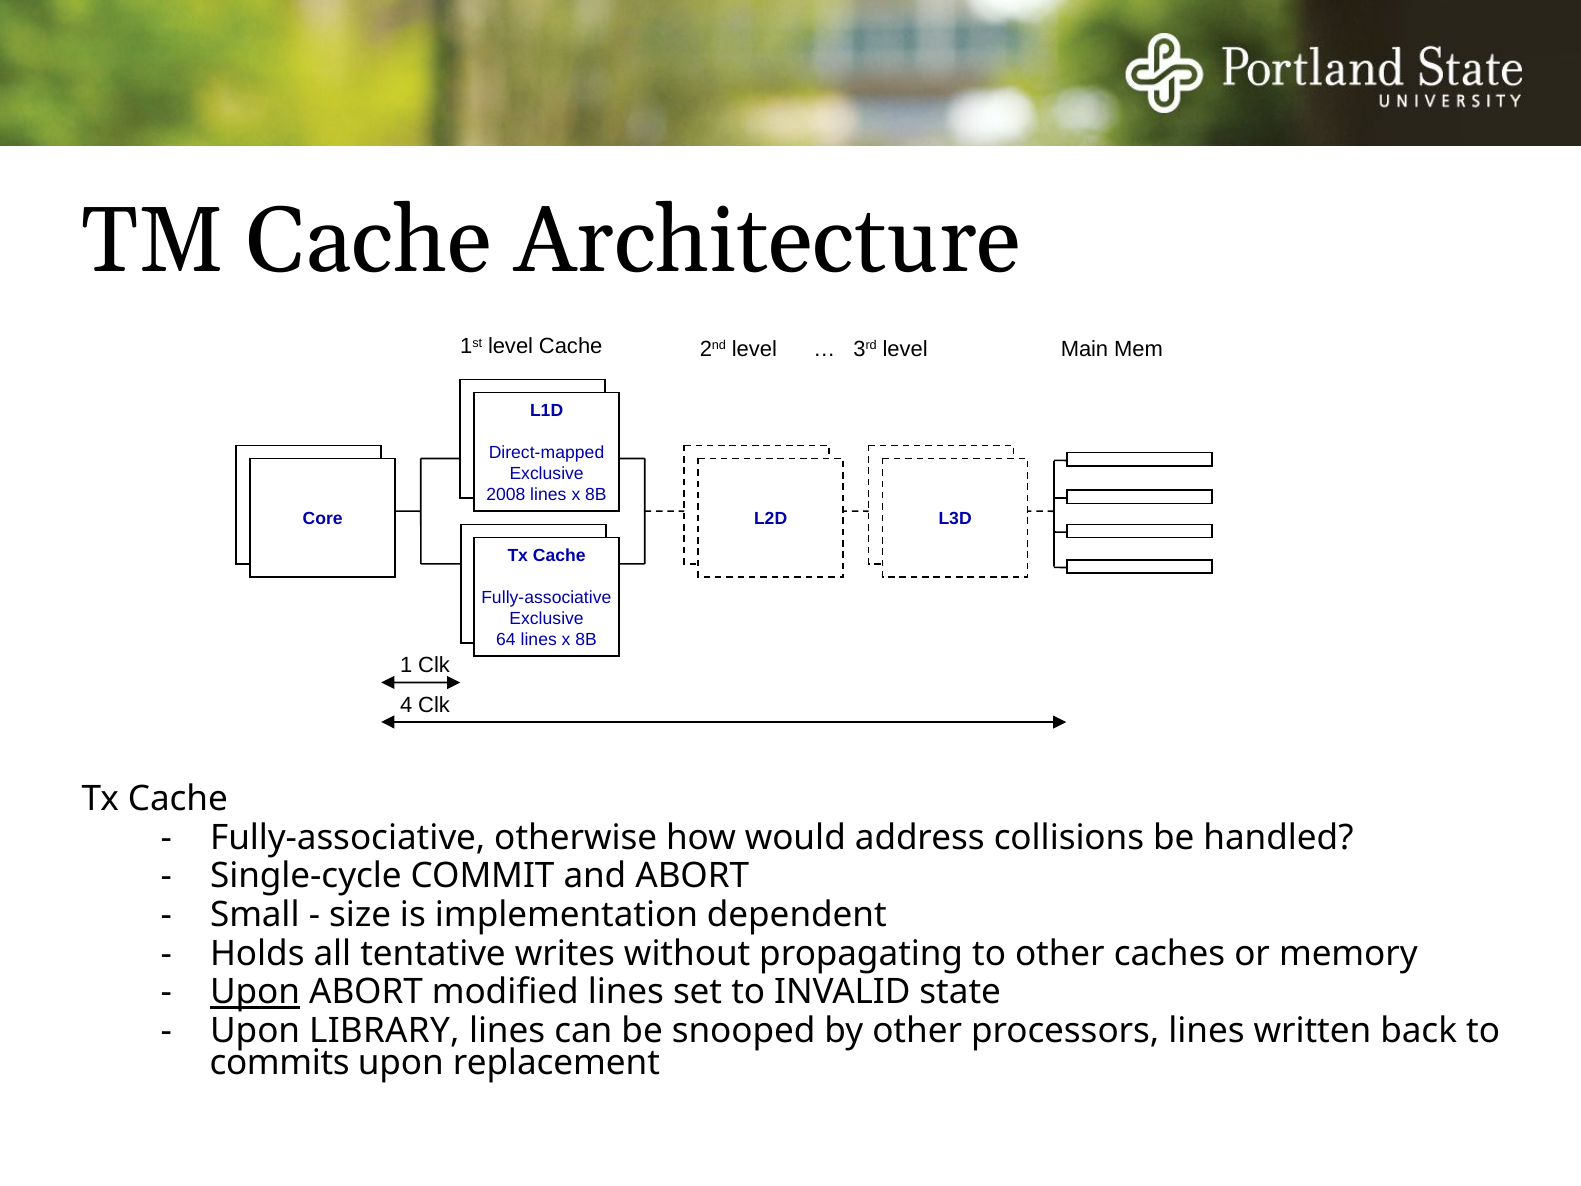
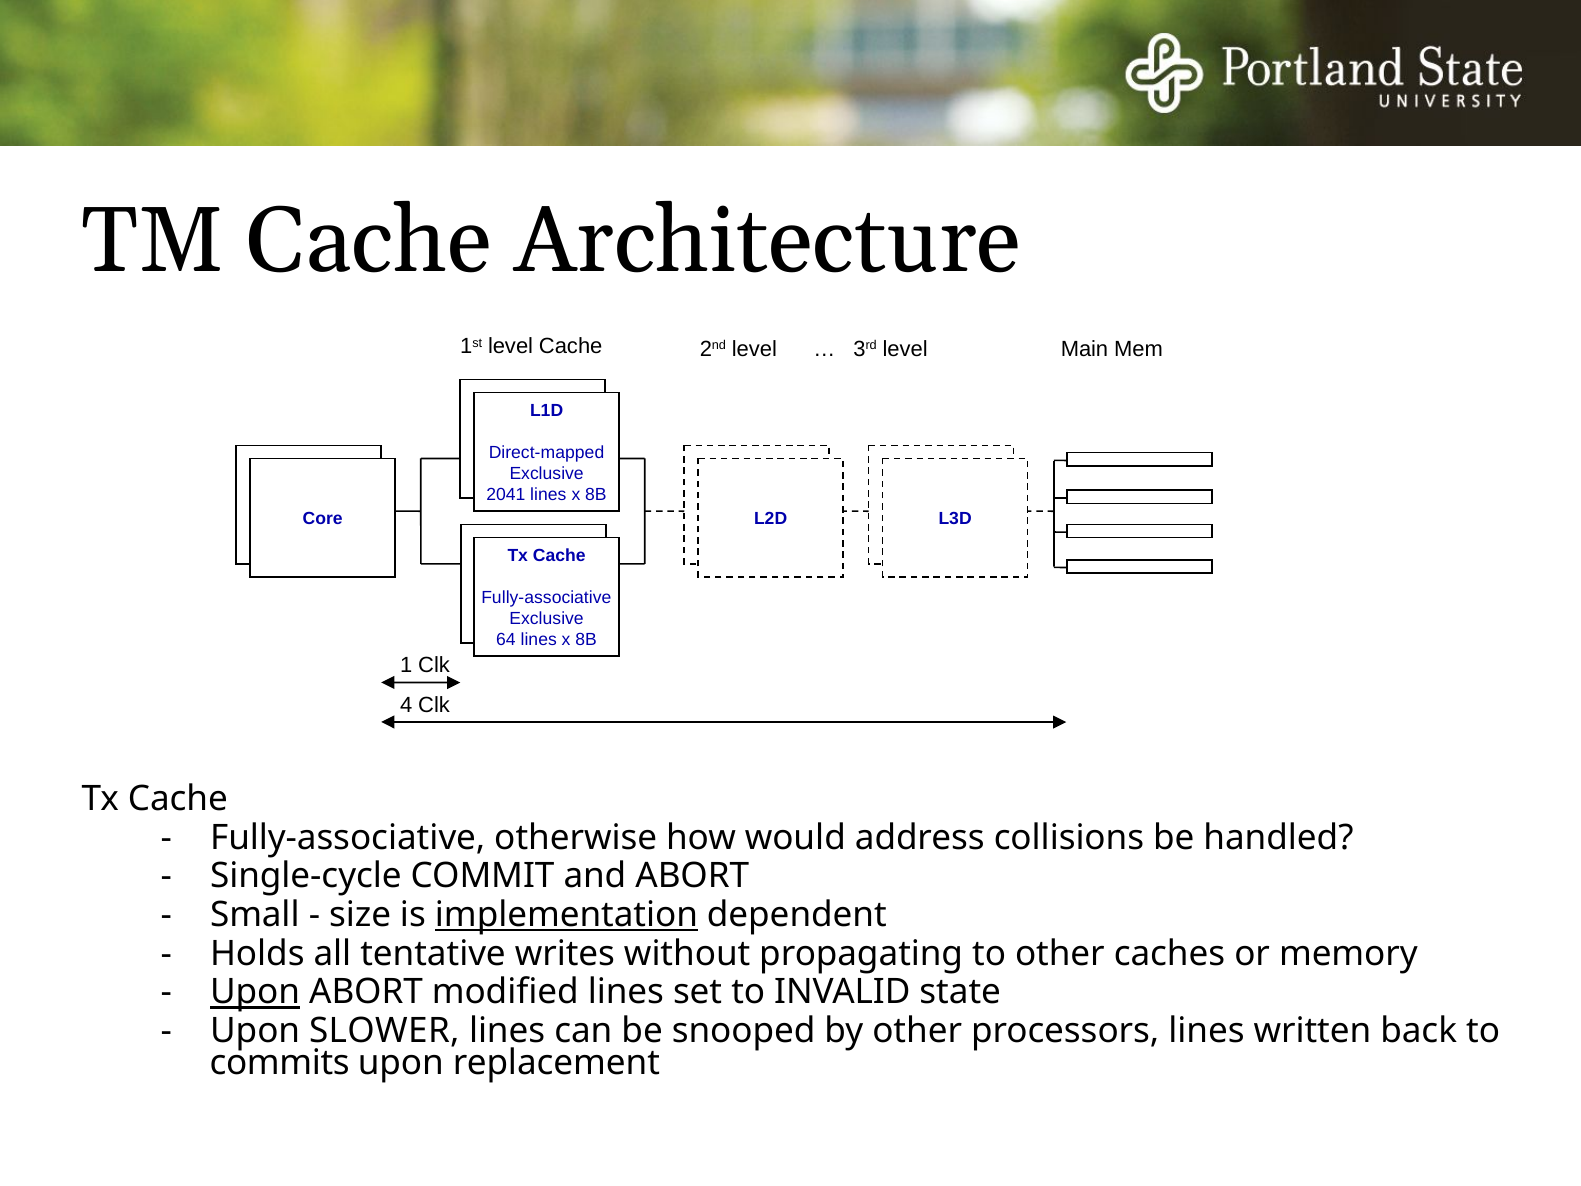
2008: 2008 -> 2041 (506, 495)
implementation underline: none -> present (566, 915)
LIBRARY: LIBRARY -> SLOWER (384, 1031)
